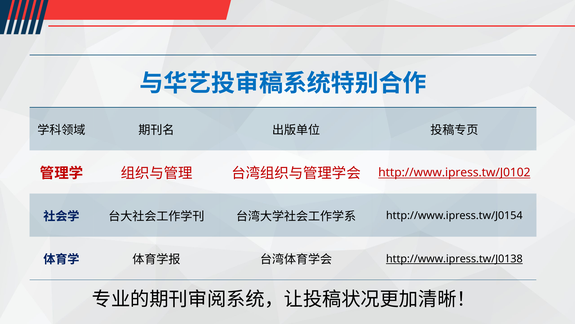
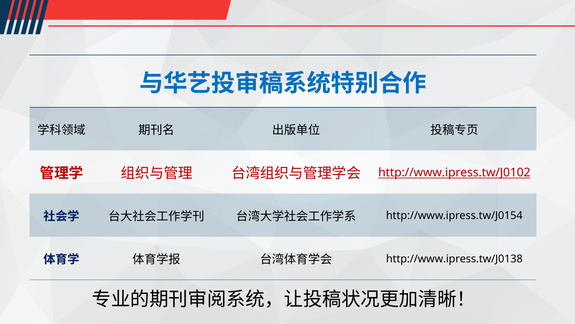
http://www.ipress.tw/J0138 underline: present -> none (454, 258)
